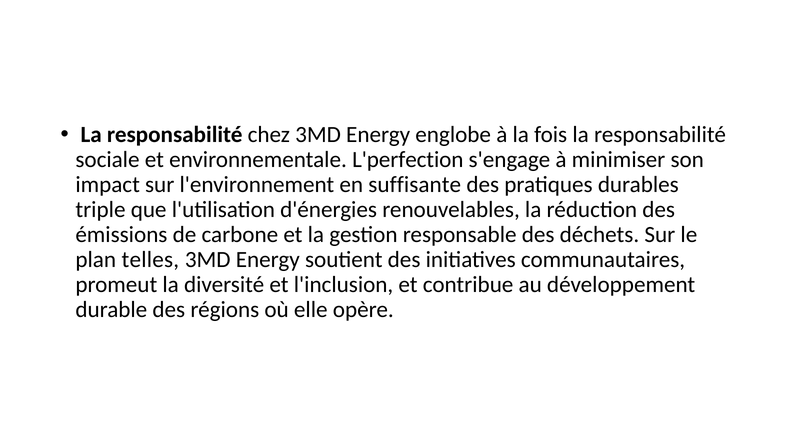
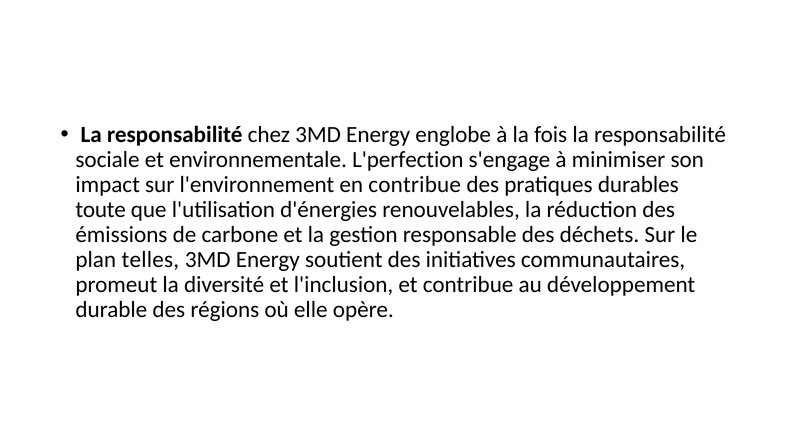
en suffisante: suffisante -> contribue (415, 184)
triple: triple -> toute (101, 209)
